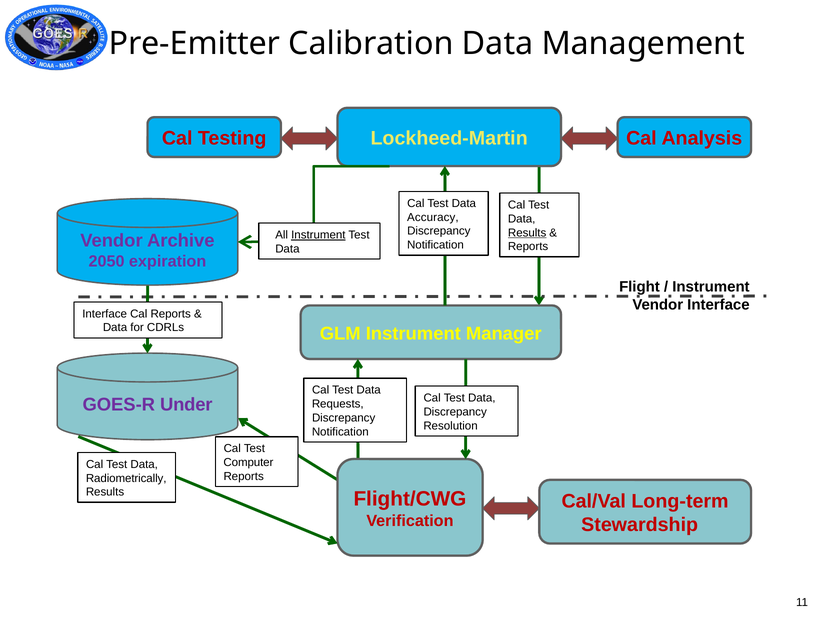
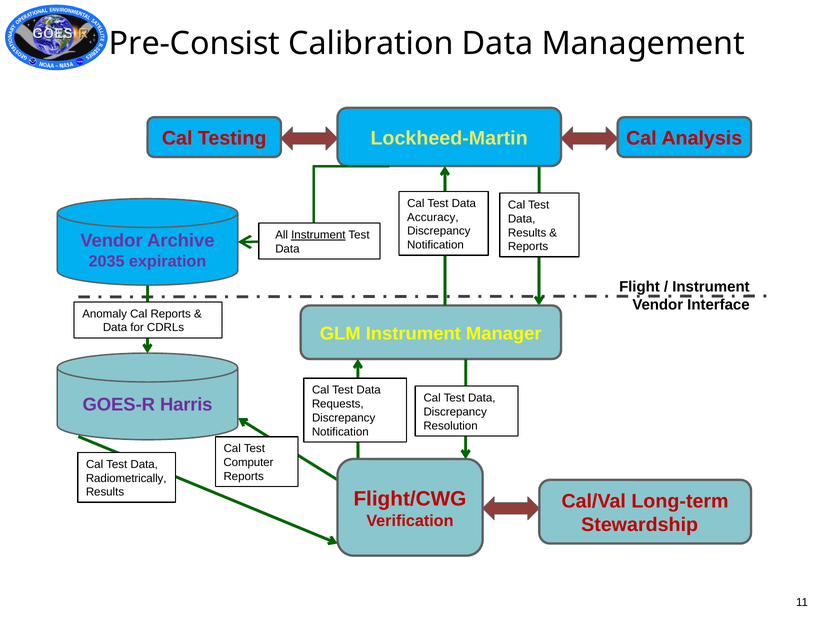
Pre-Emitter: Pre-Emitter -> Pre-Consist (194, 43)
Results underline: present -> none (527, 233)
2050: 2050 -> 2035 (107, 261)
Interface: Interface -> Anomaly (105, 314)
Under: Under -> Harris (186, 405)
